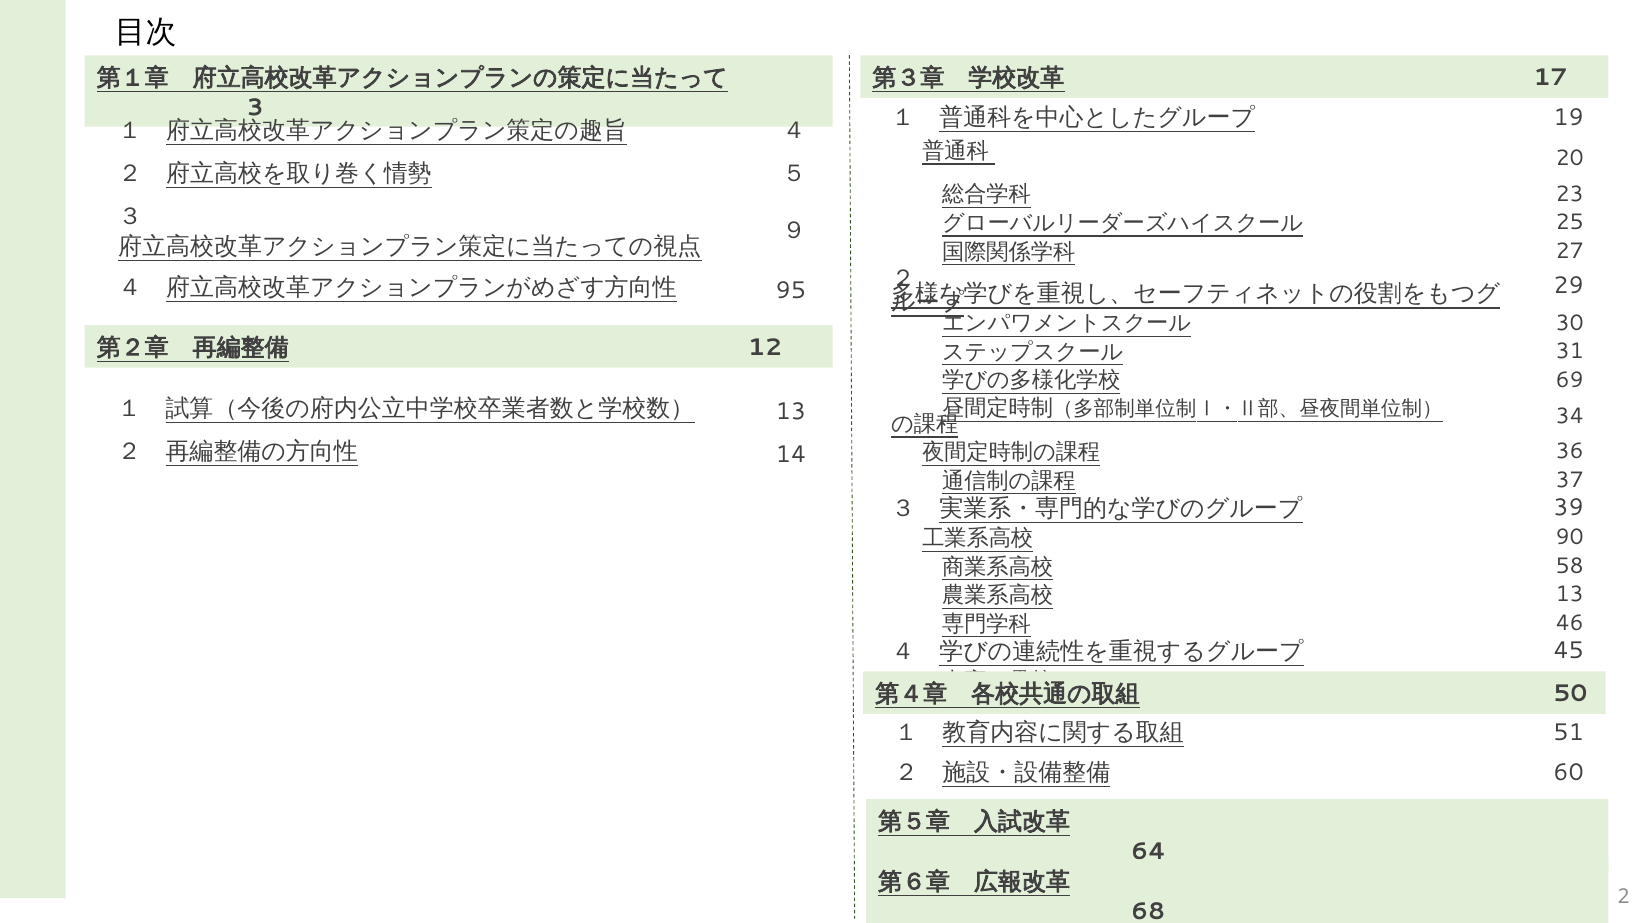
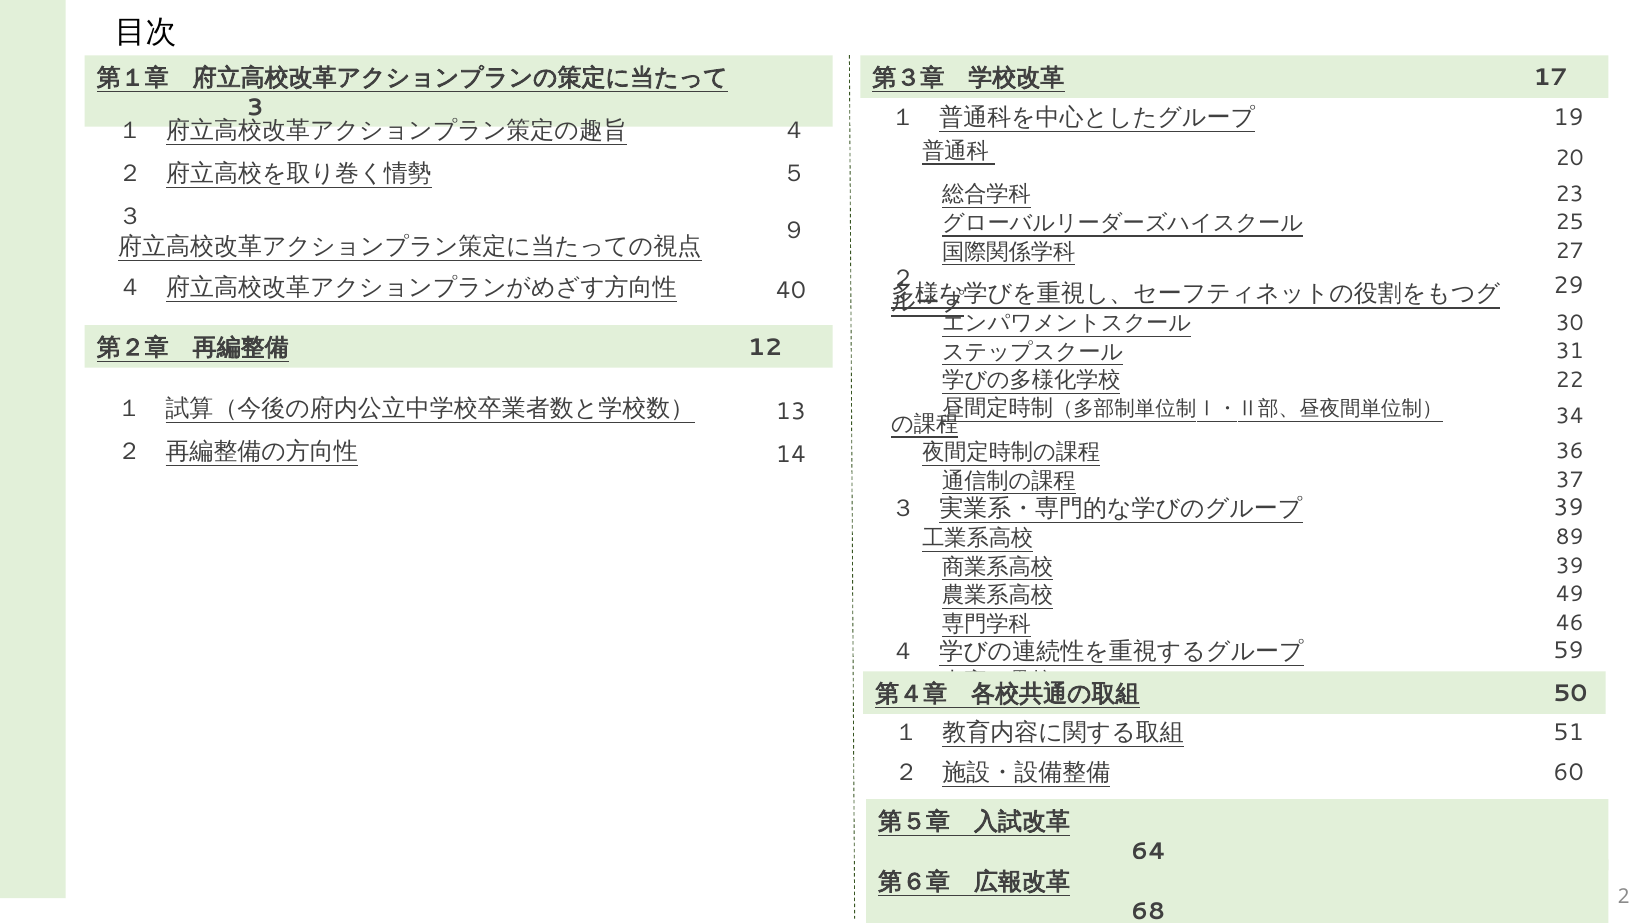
95: 95 -> 40 (791, 291)
69: 69 -> 22 (1570, 380)
90: 90 -> 89 (1570, 538)
58: 58 -> 39 (1570, 566)
13: 13 -> 49 (1570, 595)
45: 45 -> 59 (1569, 651)
